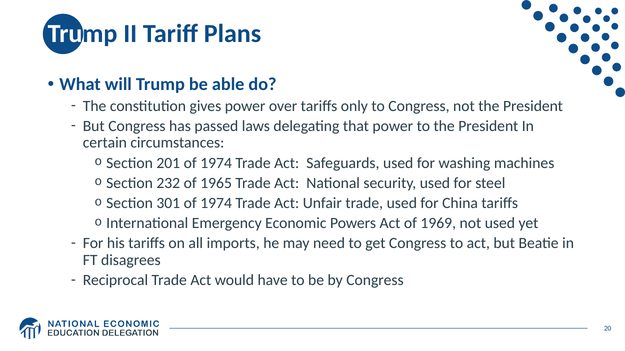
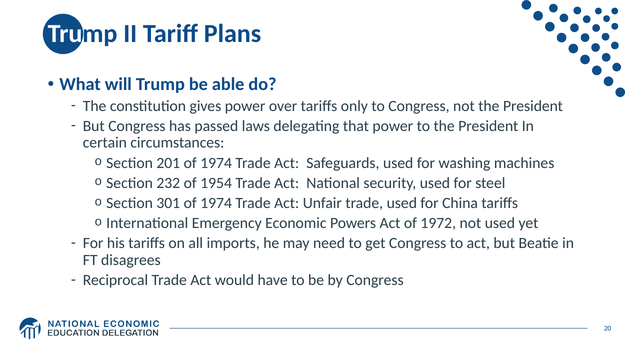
1965: 1965 -> 1954 (216, 183)
1969: 1969 -> 1972 (438, 224)
